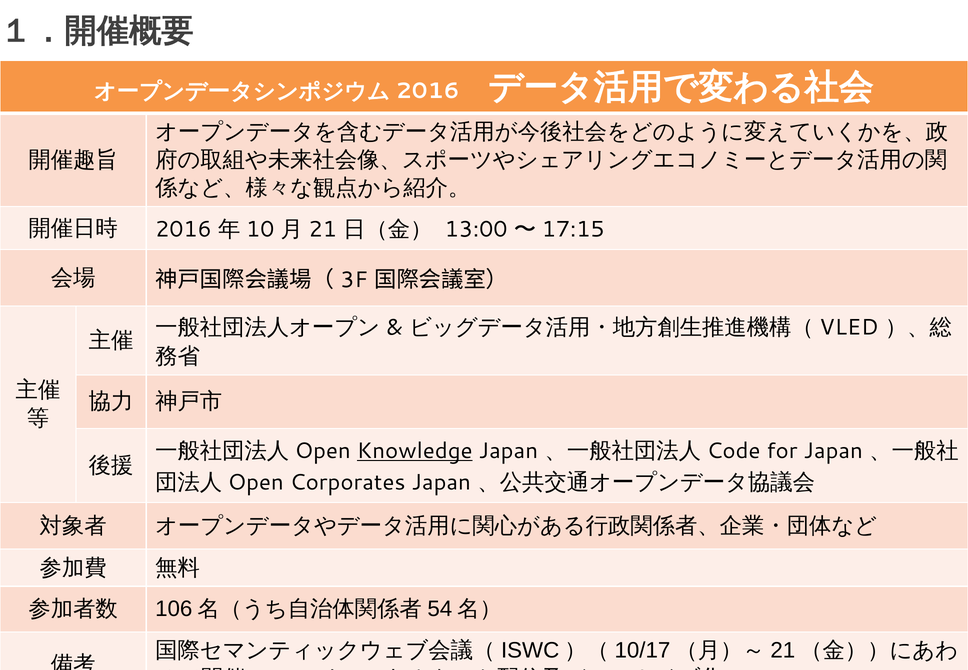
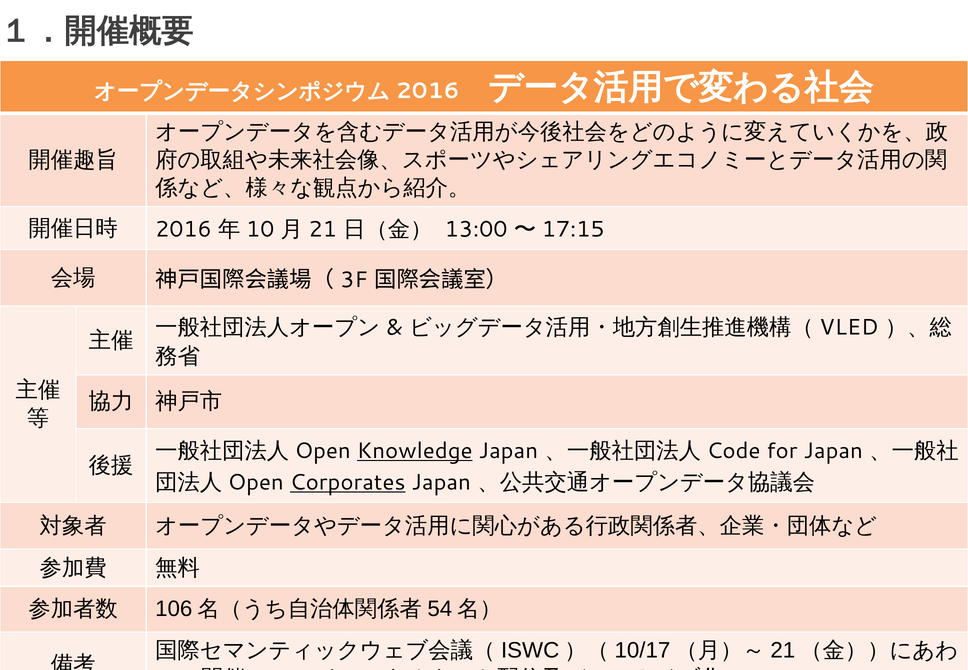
Corporates underline: none -> present (348, 482)
